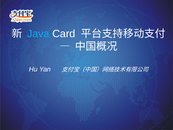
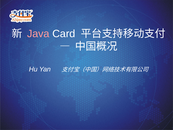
Java colour: light blue -> pink (38, 34)
